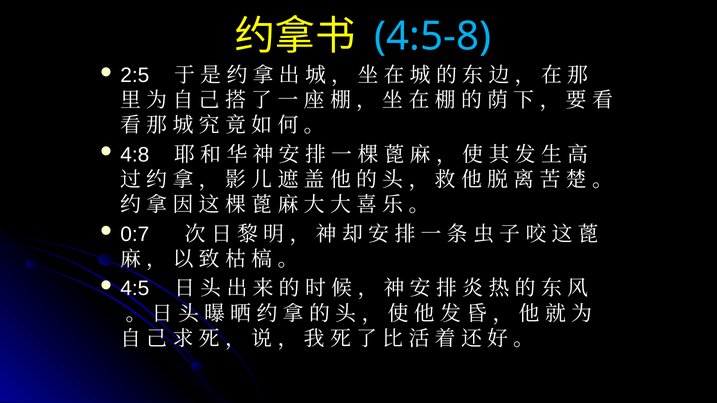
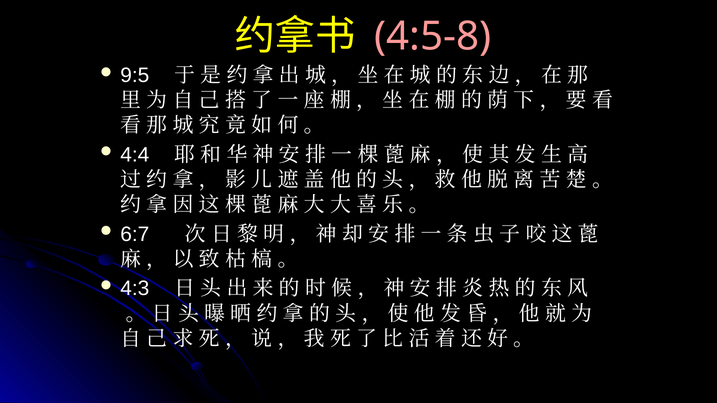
4:5-8 colour: light blue -> pink (433, 36)
2:5: 2:5 -> 9:5 (135, 75)
4:8: 4:8 -> 4:4 (135, 155)
0:7: 0:7 -> 6:7 (135, 234)
4:5: 4:5 -> 4:3 (135, 289)
